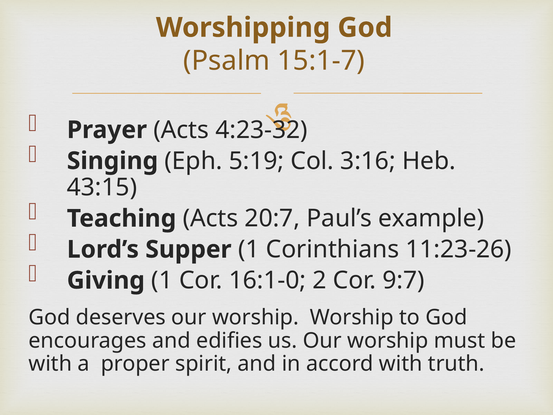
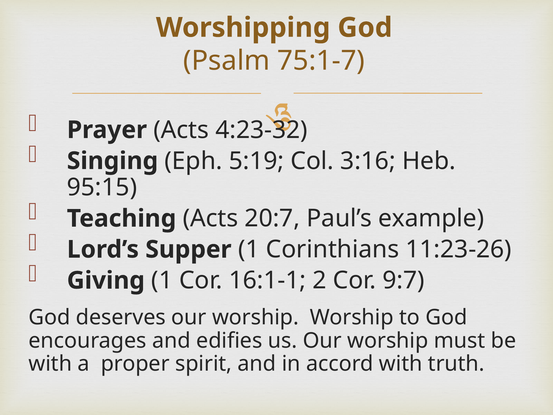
15:1-7: 15:1-7 -> 75:1-7 (321, 61)
43:15: 43:15 -> 95:15 (102, 187)
16:1-0: 16:1-0 -> 16:1-1 (267, 280)
